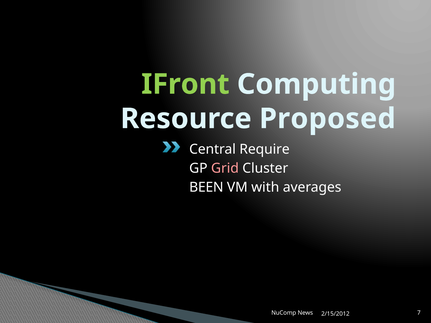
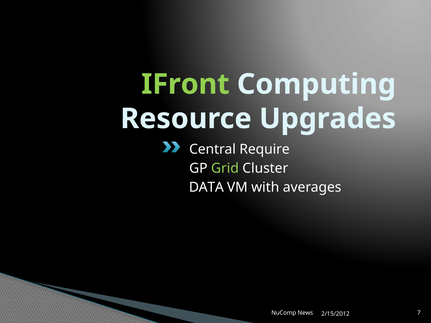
Proposed: Proposed -> Upgrades (328, 119)
Grid colour: pink -> light green (225, 168)
BEEN: BEEN -> DATA (206, 187)
